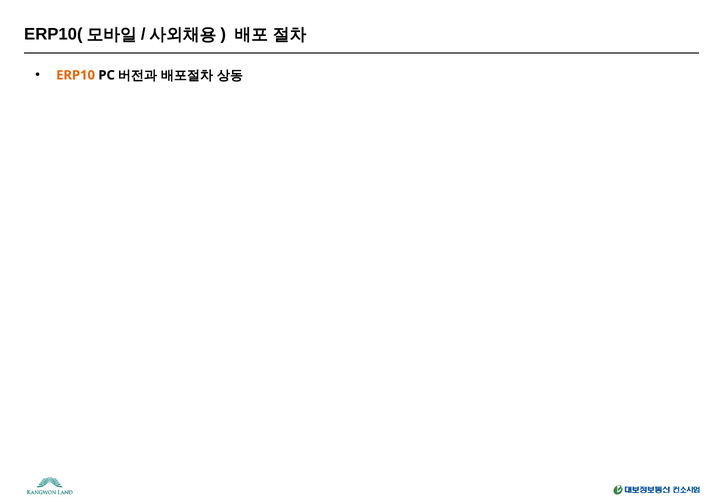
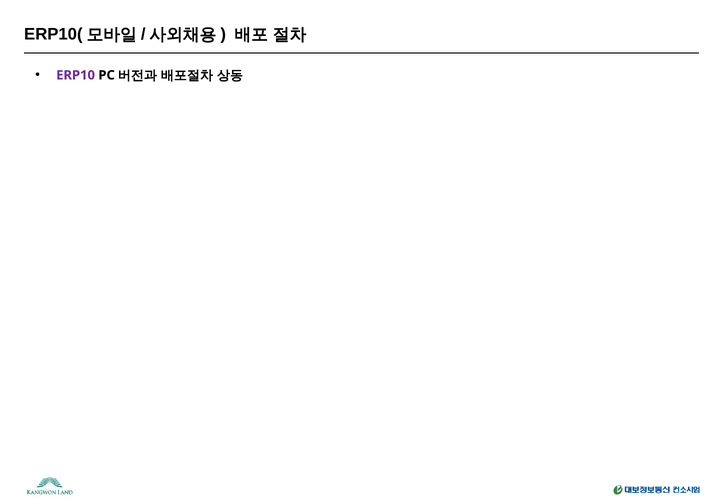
ERP10 colour: orange -> purple (76, 75)
